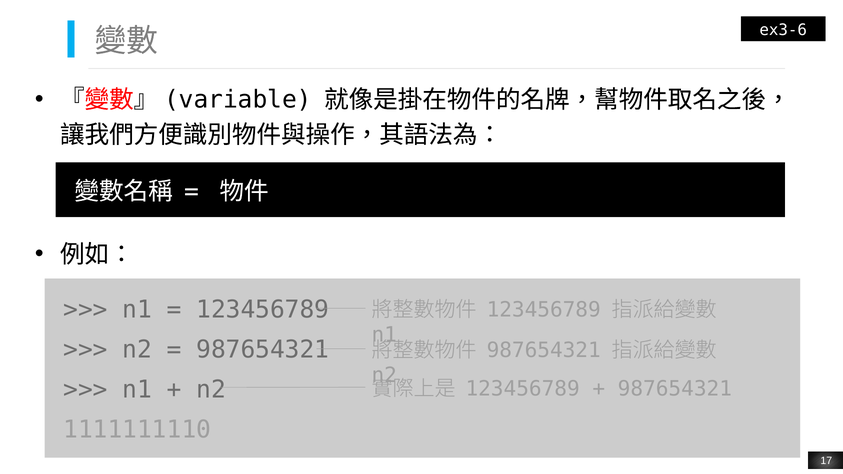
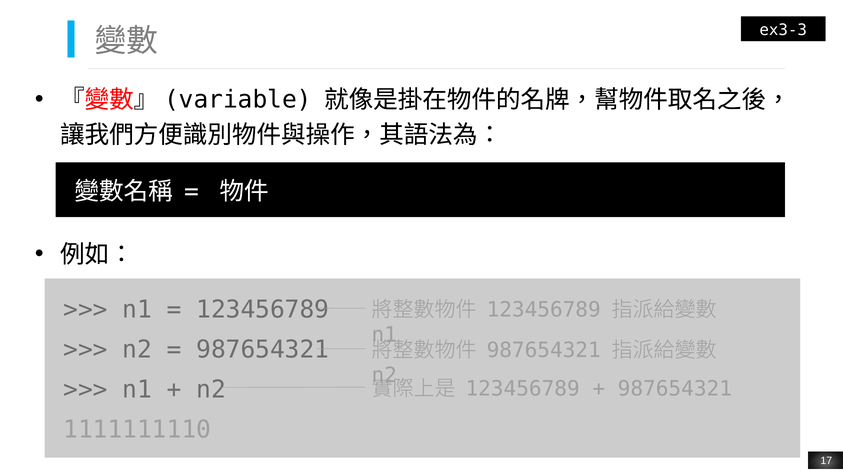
ex3-6: ex3-6 -> ex3-3 (783, 30)
